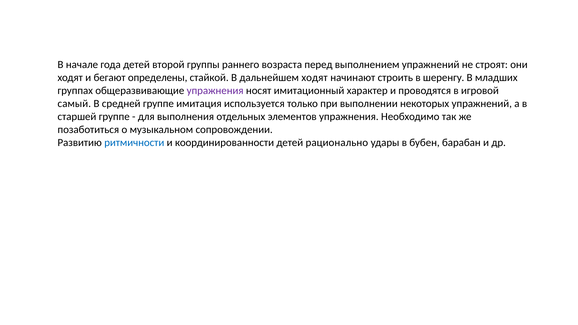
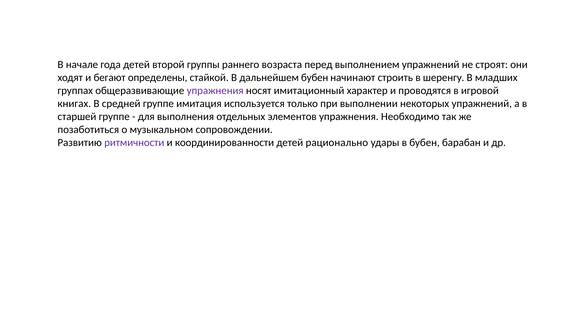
дальнейшем ходят: ходят -> бубен (315, 78)
самый: самый -> книгах (74, 104)
ритмичности colour: blue -> purple (134, 143)
